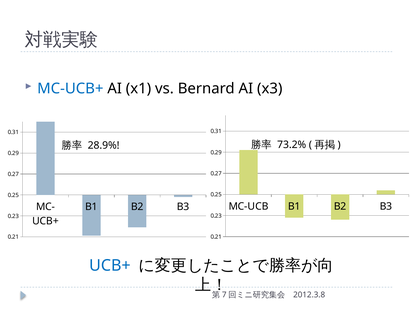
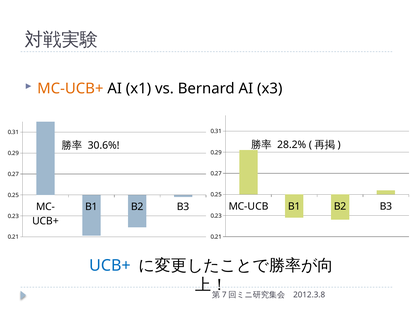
MC-UCB+ colour: blue -> orange (70, 89)
73.2%: 73.2% -> 28.2% (292, 145)
28.9%: 28.9% -> 30.6% (104, 145)
